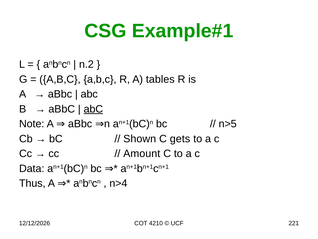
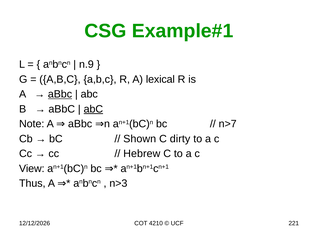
n.2: n.2 -> n.9 (86, 64)
tables: tables -> lexical (160, 79)
aBbc underline: none -> present (60, 94)
n>5: n>5 -> n>7 (228, 124)
gets: gets -> dirty (180, 139)
Amount: Amount -> Hebrew (142, 153)
Data: Data -> View (32, 168)
n>4: n>4 -> n>3 (118, 183)
